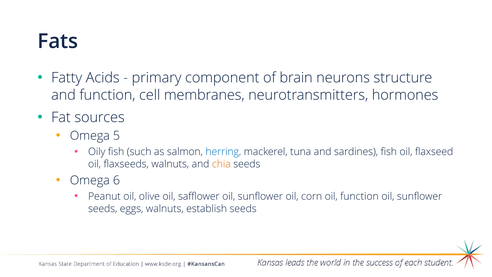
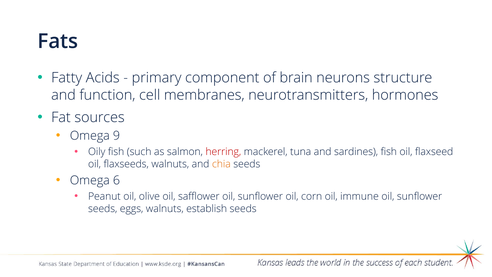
5: 5 -> 9 (116, 136)
herring colour: blue -> red (223, 152)
oil function: function -> immune (359, 196)
